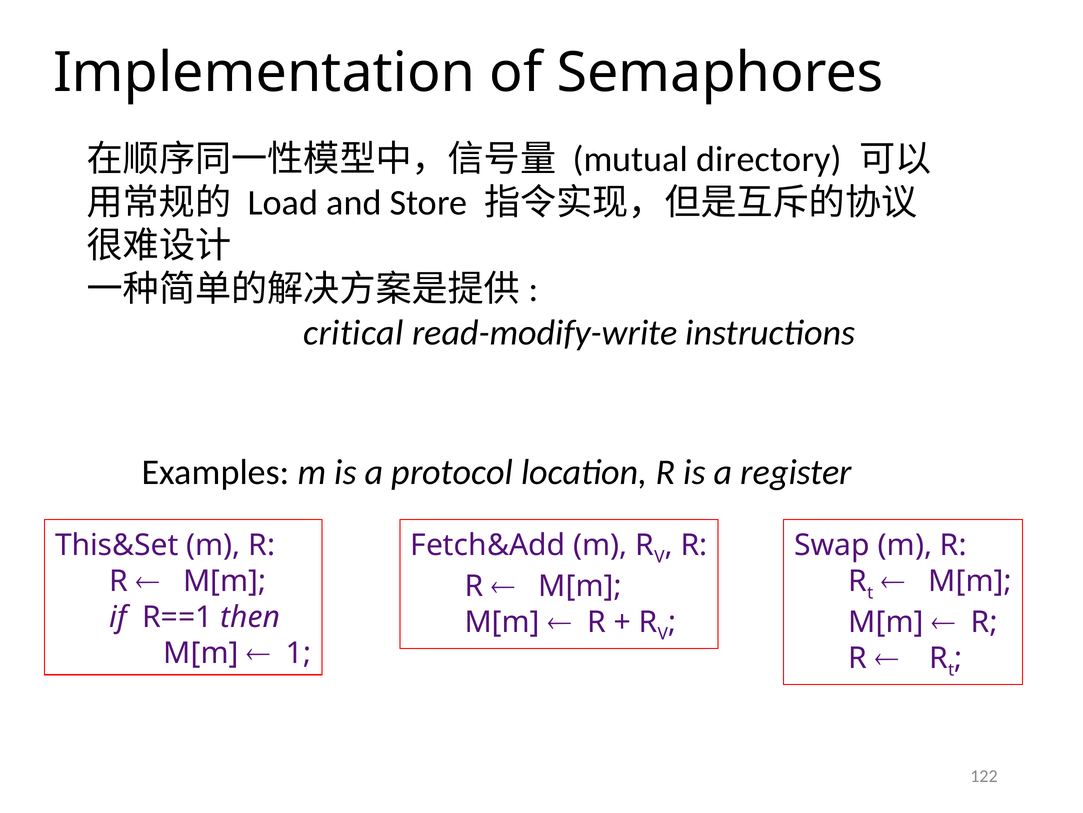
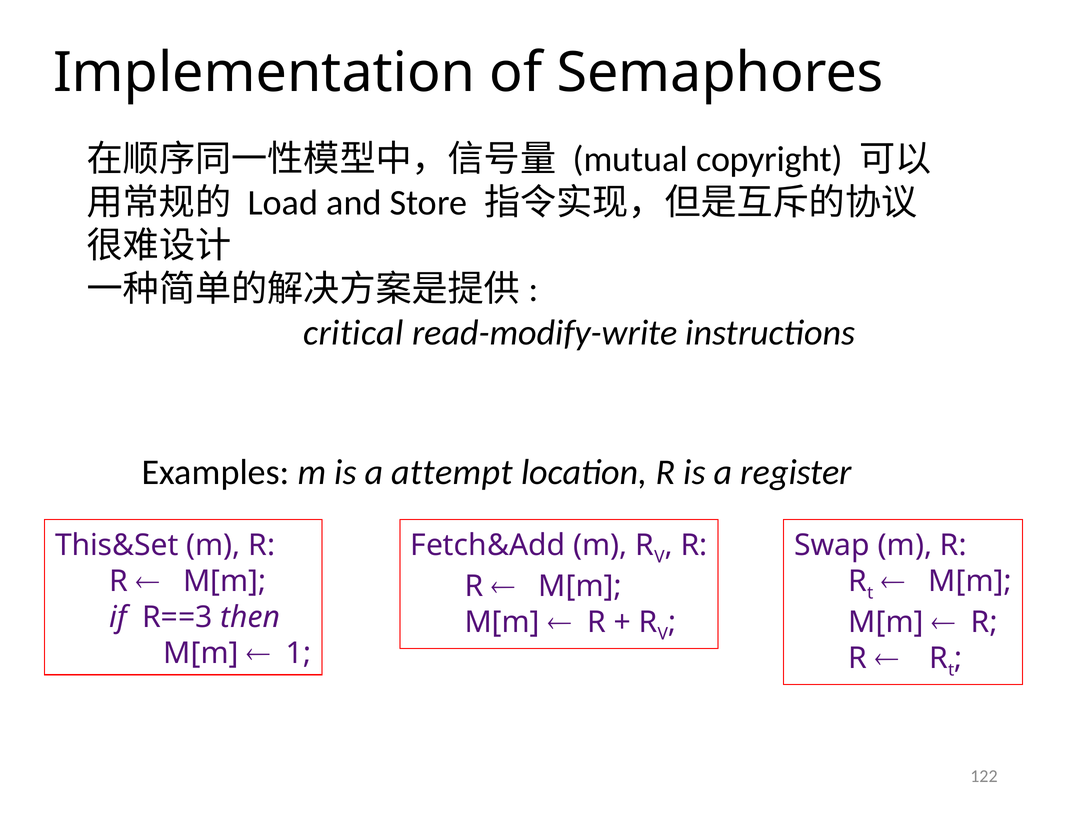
directory: directory -> copyright (769, 159)
protocol: protocol -> attempt (452, 472)
R==1: R==1 -> R==3 (177, 617)
